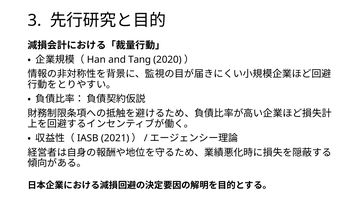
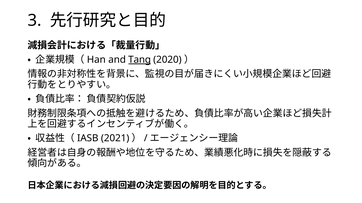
Tang underline: none -> present (140, 60)
